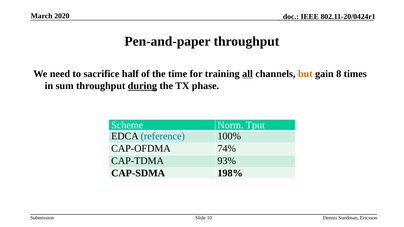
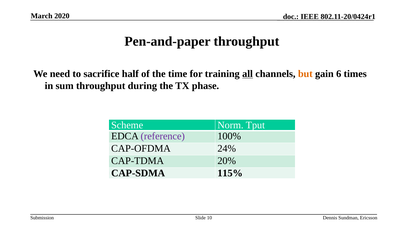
8: 8 -> 6 (339, 74)
during underline: present -> none (142, 86)
reference colour: blue -> purple (163, 136)
74%: 74% -> 24% (227, 149)
93%: 93% -> 20% (227, 161)
198%: 198% -> 115% (230, 173)
